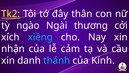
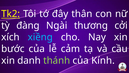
ngào: ngào -> đàng (28, 25)
nhận: nhận -> bước (13, 49)
thánh colour: light blue -> light green (57, 60)
